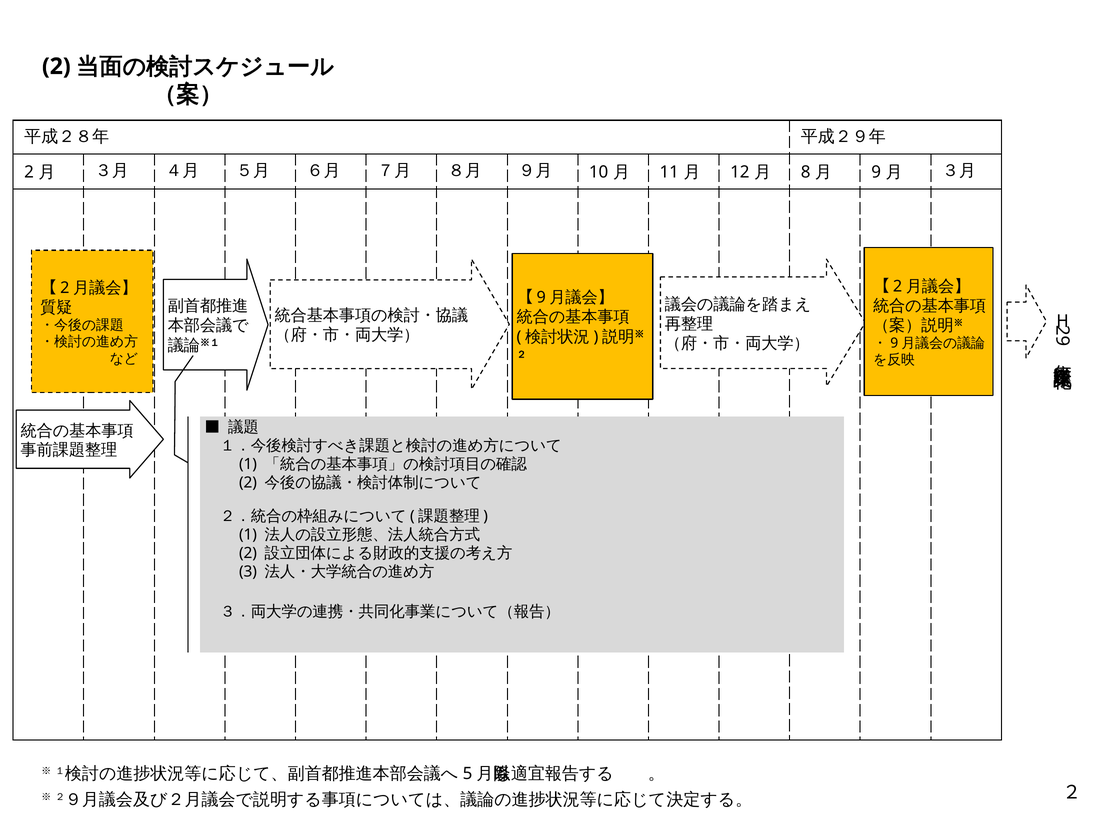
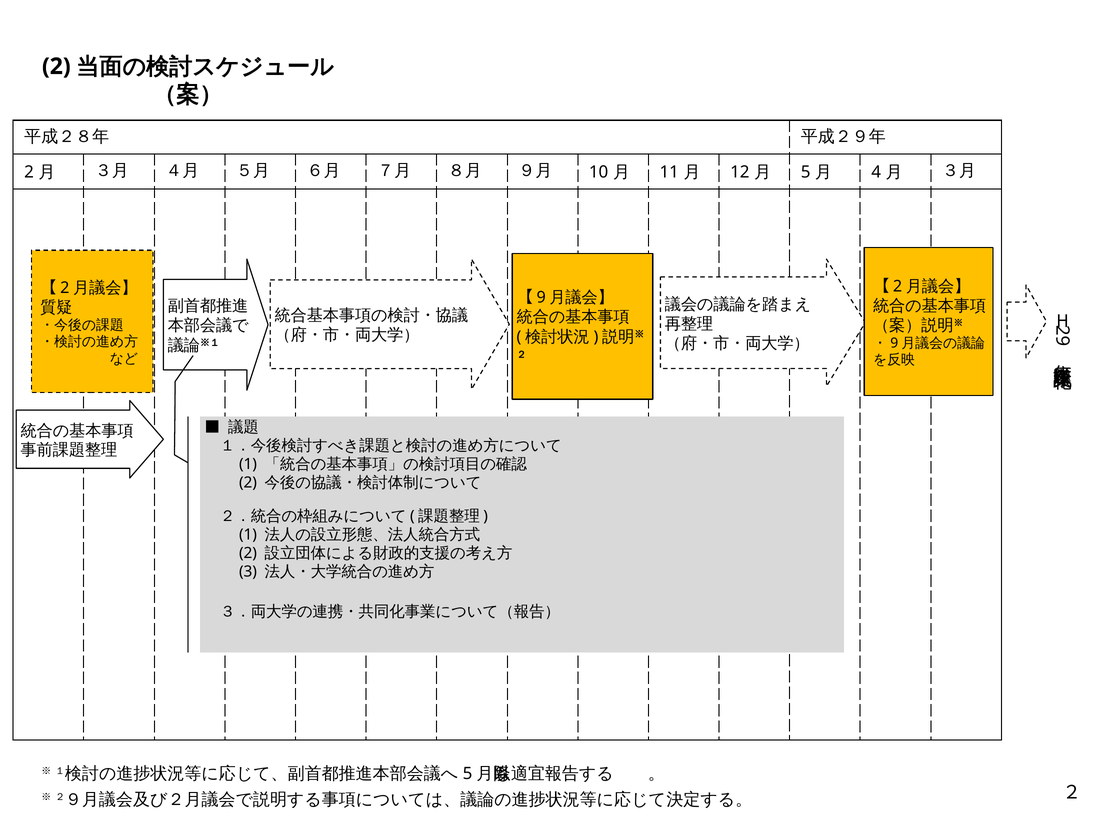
8: 8 -> 5 (806, 172)
9: 9 -> 4 (876, 172)
